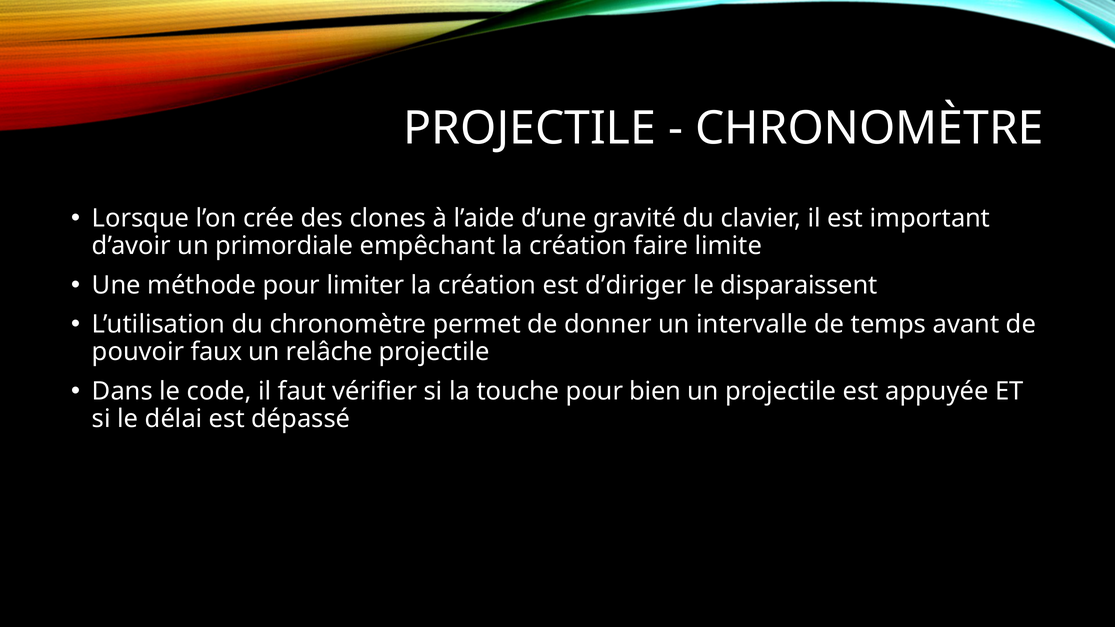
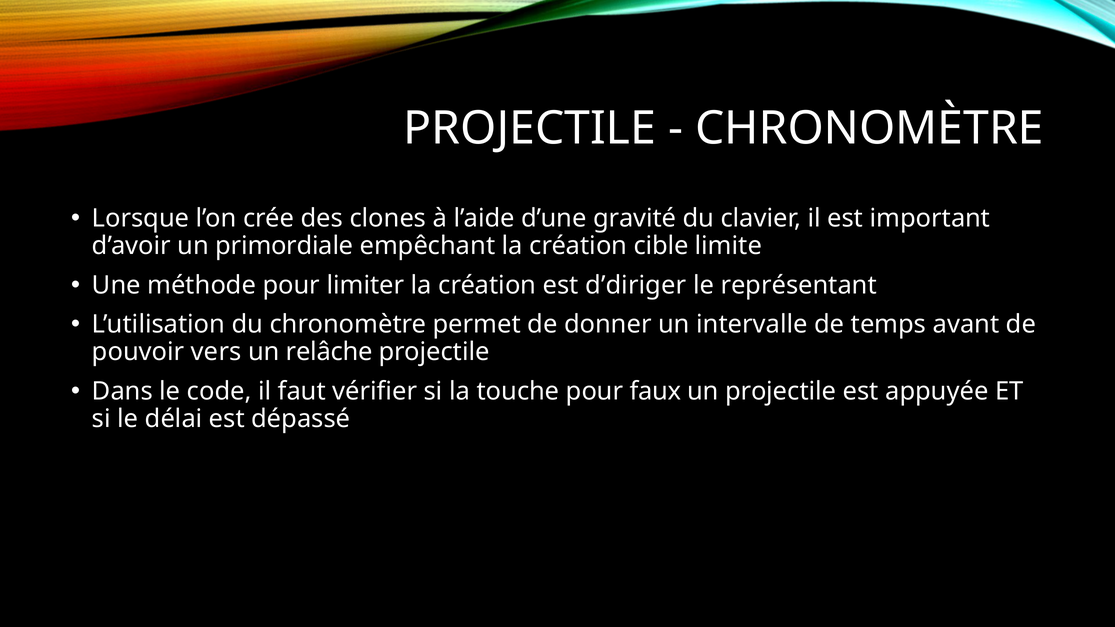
faire: faire -> cible (661, 246)
disparaissent: disparaissent -> représentant (799, 285)
faux: faux -> vers (216, 352)
bien: bien -> faux (655, 391)
